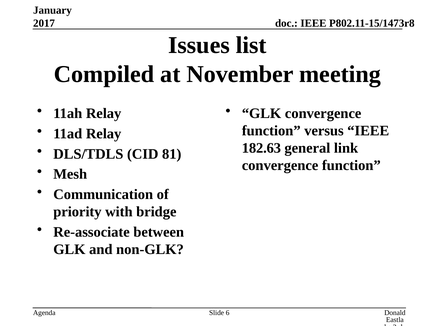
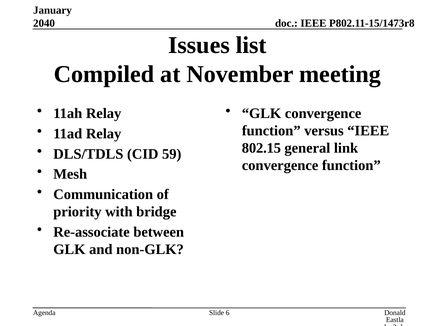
2017: 2017 -> 2040 (44, 23)
182.63: 182.63 -> 802.15 (261, 148)
81: 81 -> 59 (172, 154)
